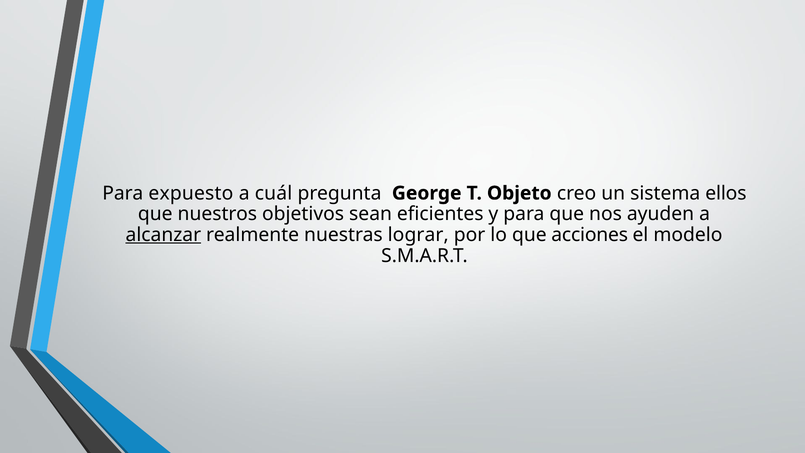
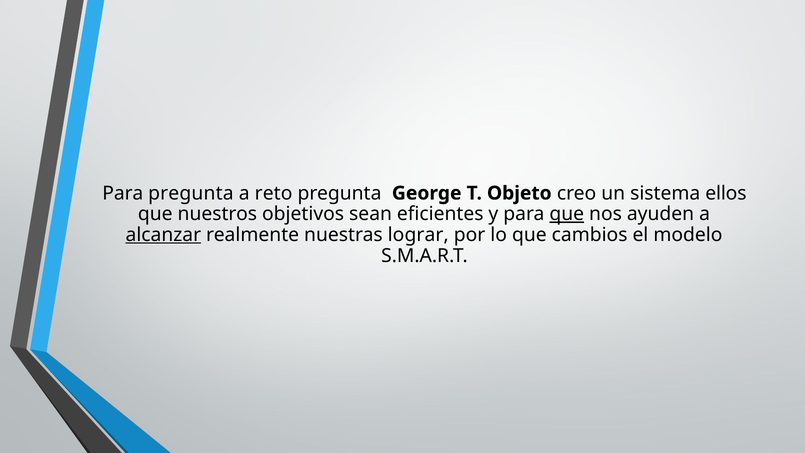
Para expuesto: expuesto -> pregunta (191, 193)
cuál: cuál -> reto (274, 193)
que underline: none -> present (567, 214)
acciones: acciones -> cambios (590, 235)
